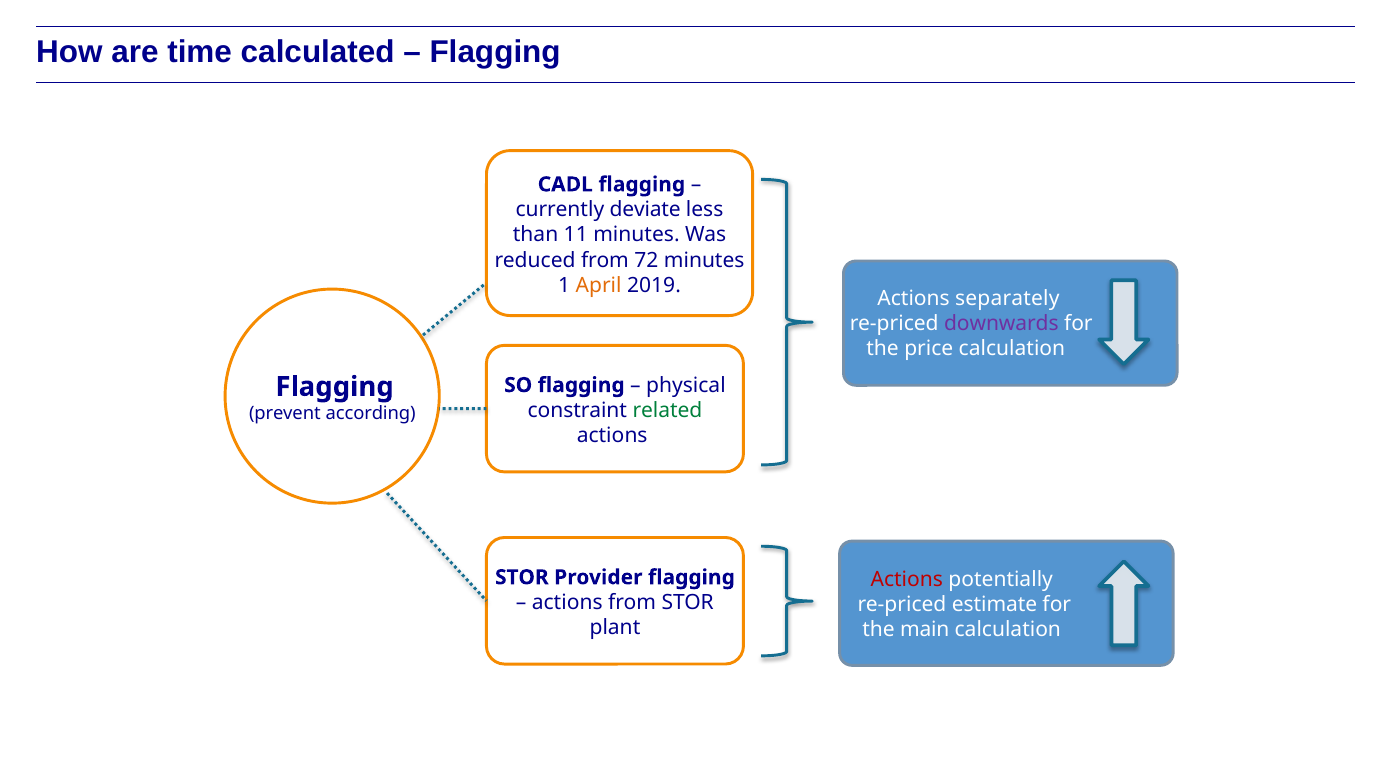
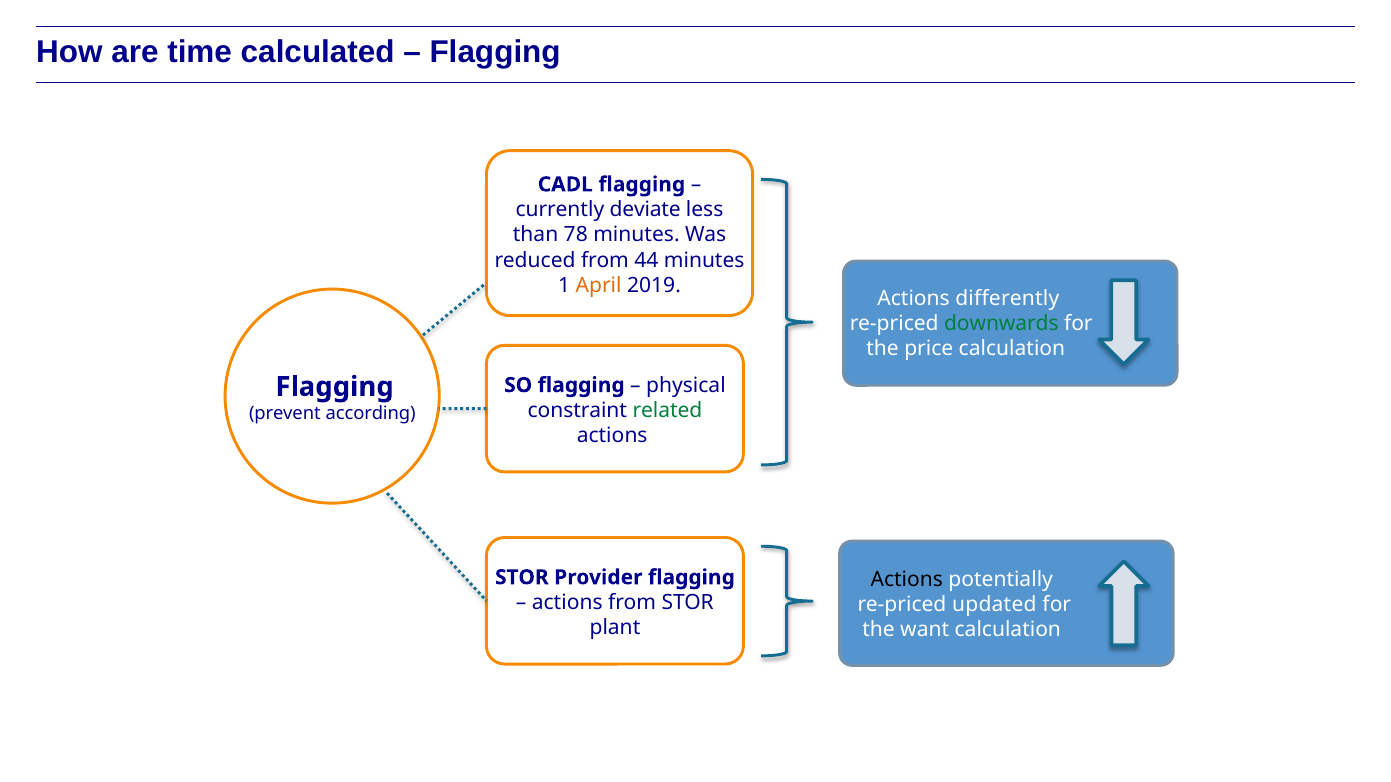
11: 11 -> 78 (576, 235)
72: 72 -> 44 (646, 260)
separately: separately -> differently (1007, 299)
downwards colour: purple -> green (1001, 324)
Actions colour: red -> black (907, 580)
estimate: estimate -> updated (994, 605)
main: main -> want (925, 630)
